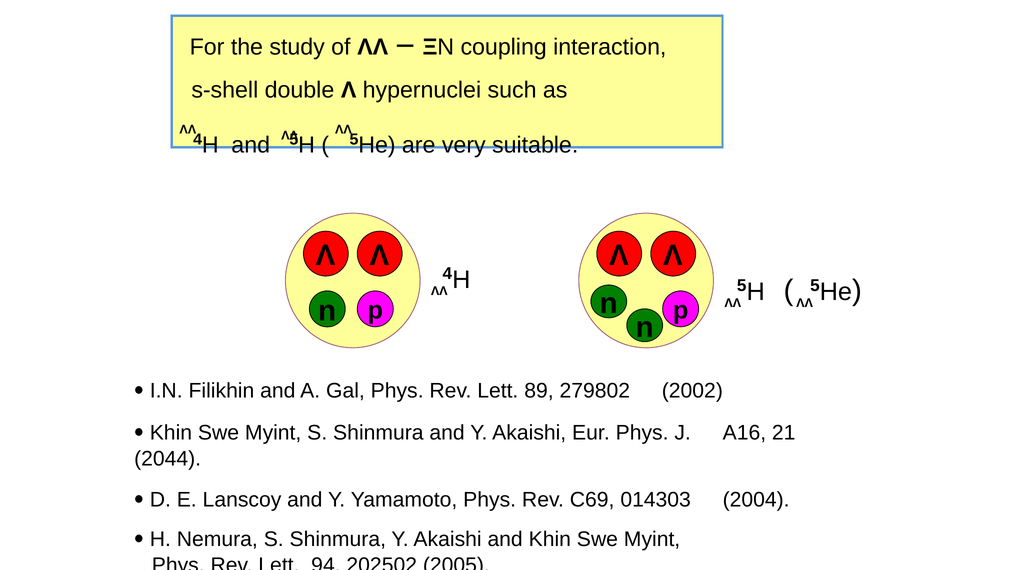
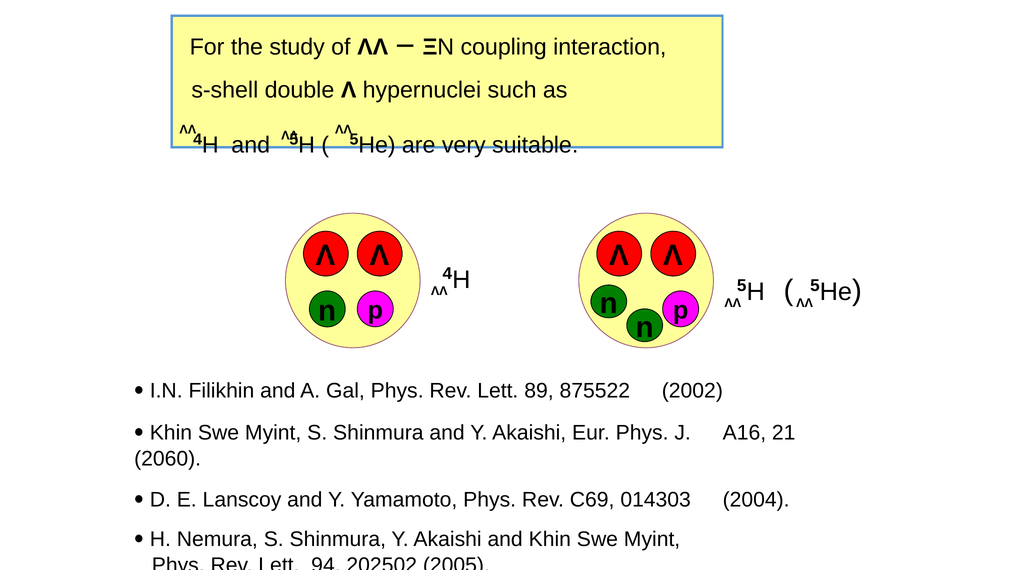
279802: 279802 -> 875522 (595, 391)
2044: 2044 -> 2060 (168, 459)
